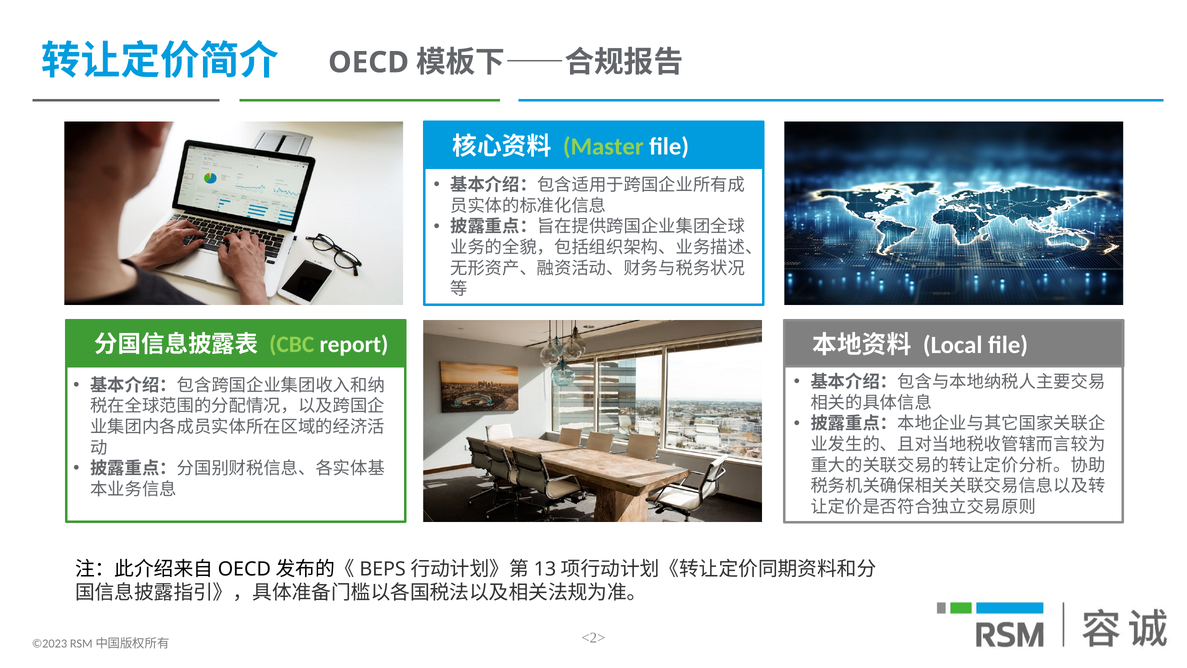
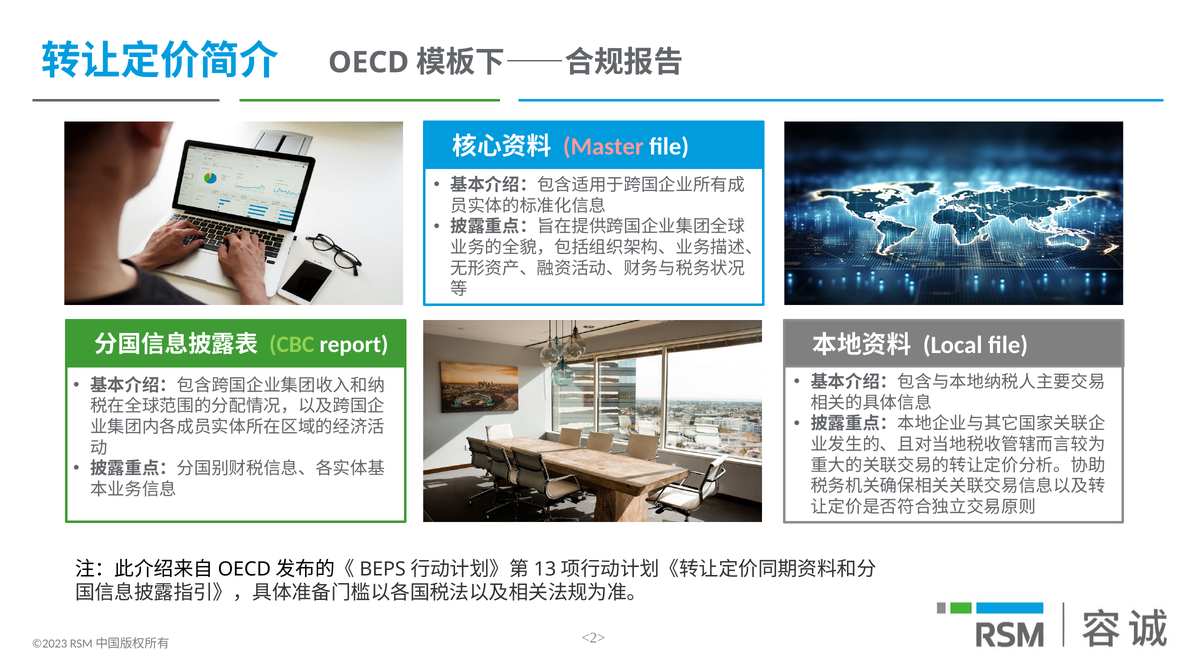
Master colour: light green -> pink (603, 146)
